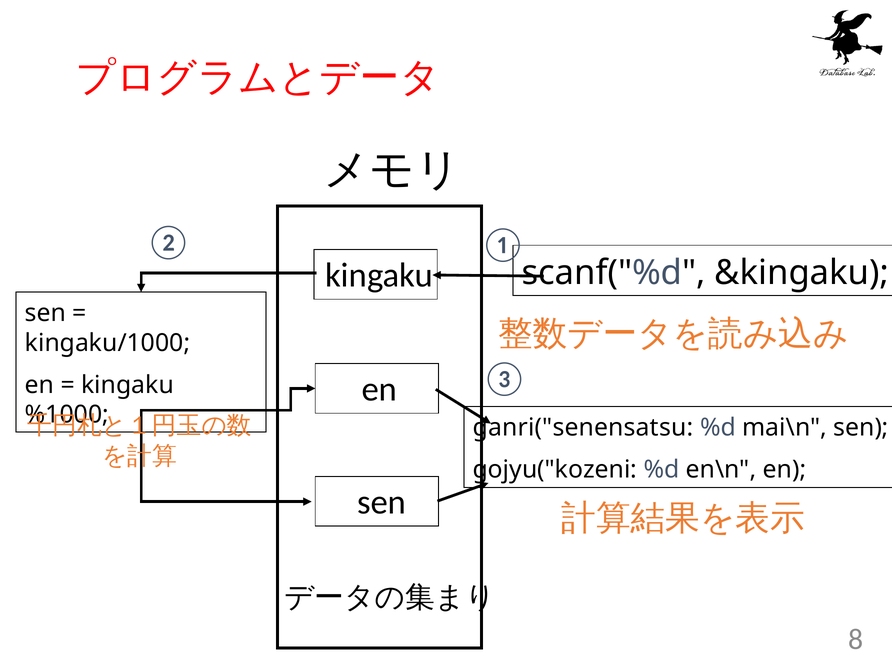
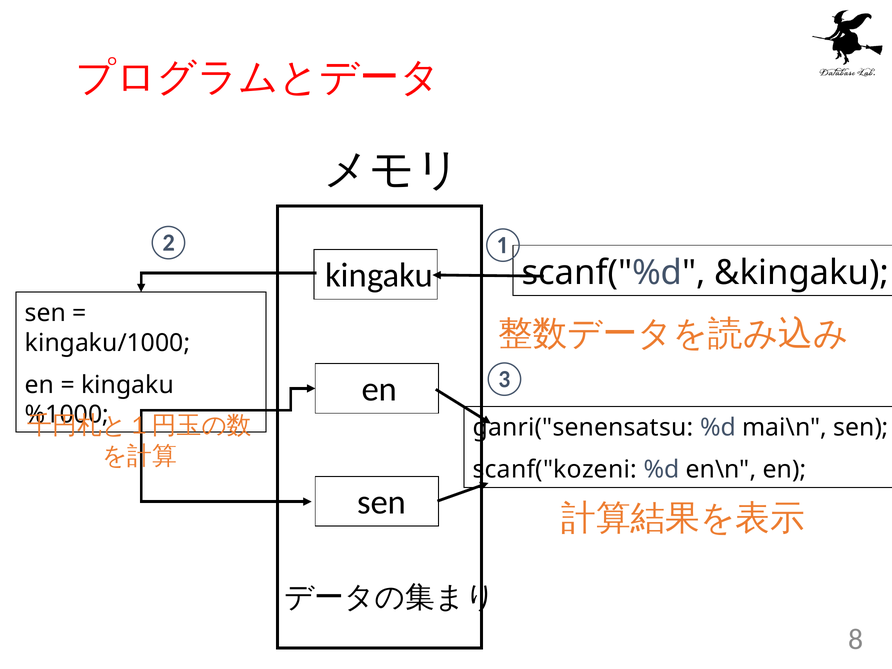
gojyu("kozeni: gojyu("kozeni -> scanf("kozeni (555, 470)
